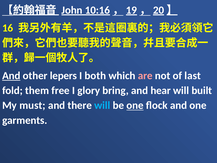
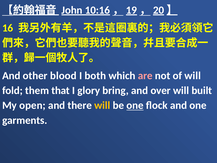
And underline: present -> none (11, 76)
lepers: lepers -> blood (63, 76)
of last: last -> will (193, 76)
free: free -> that (61, 90)
hear: hear -> over (161, 90)
must: must -> open (32, 105)
will colour: light blue -> yellow (102, 105)
